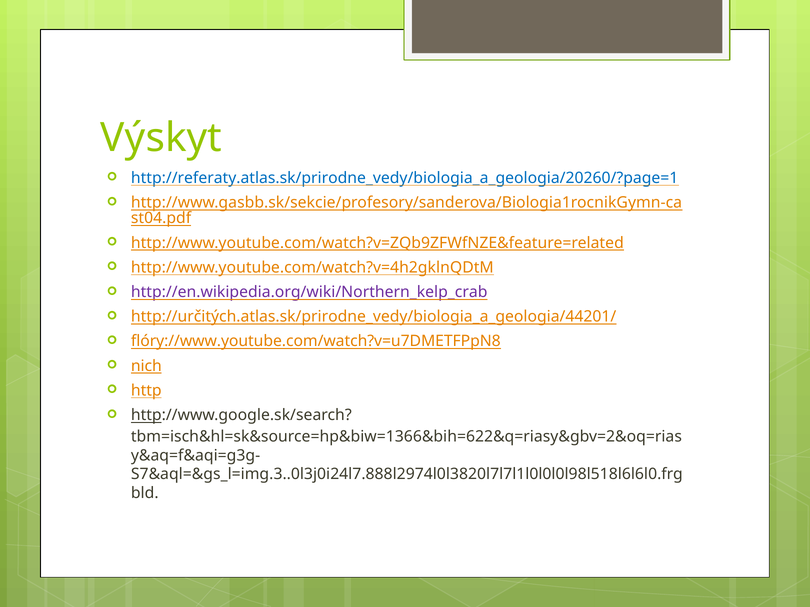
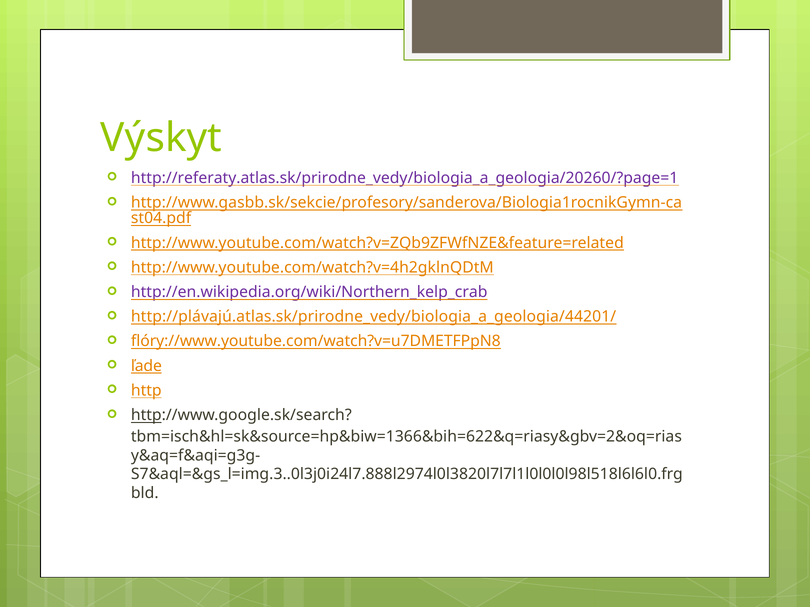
http://referaty.atlas.sk/prirodne_vedy/biologia_a_geologia/20260/?page=1 colour: blue -> purple (405, 178)
http://určitých.atlas.sk/prirodne_vedy/biologia_a_geologia/44201/: http://určitých.atlas.sk/prirodne_vedy/biologia_a_geologia/44201/ -> http://plávajú.atlas.sk/prirodne_vedy/biologia_a_geologia/44201/ (374, 317)
nich: nich -> ľade (146, 366)
